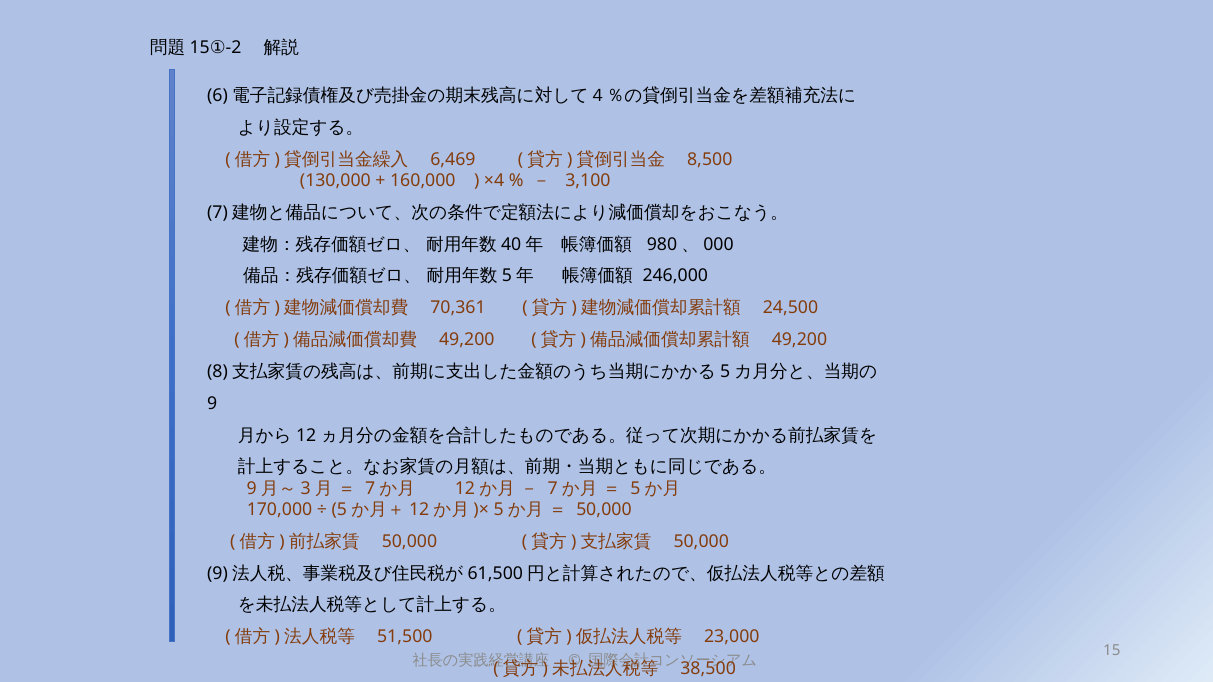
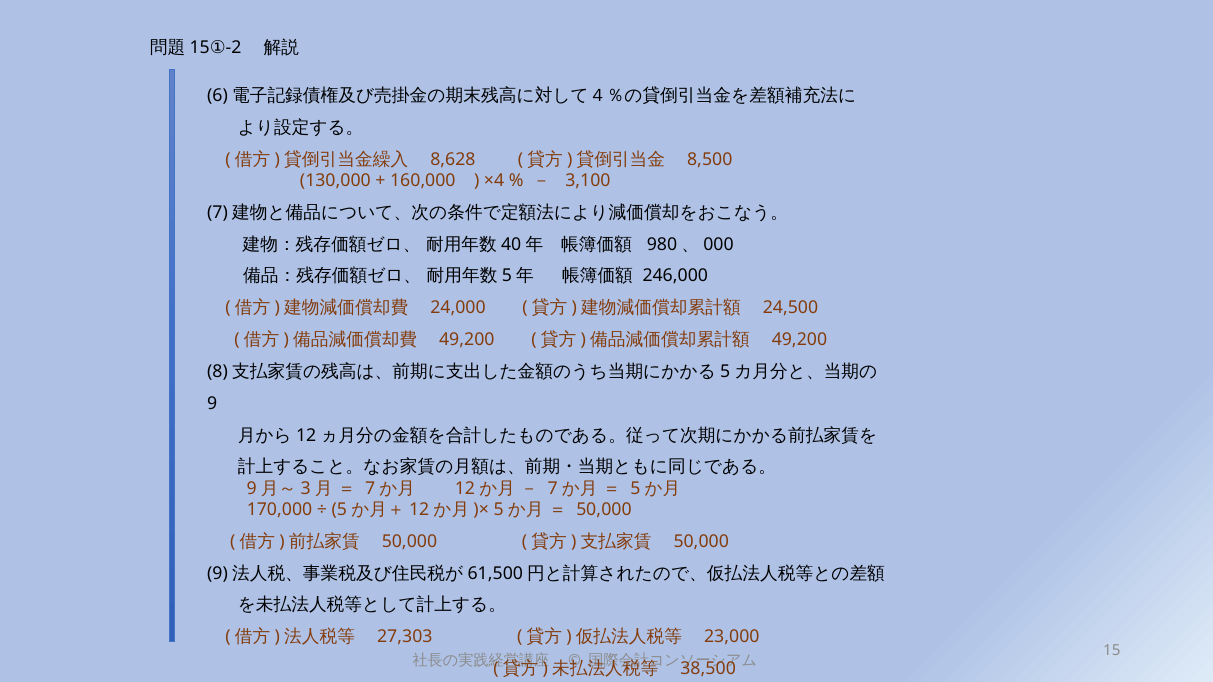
6,469: 6,469 -> 8,628 (453, 159)
70,361: 70,361 -> 24,000 (458, 308)
51,500: 51,500 -> 27,303 (405, 637)
